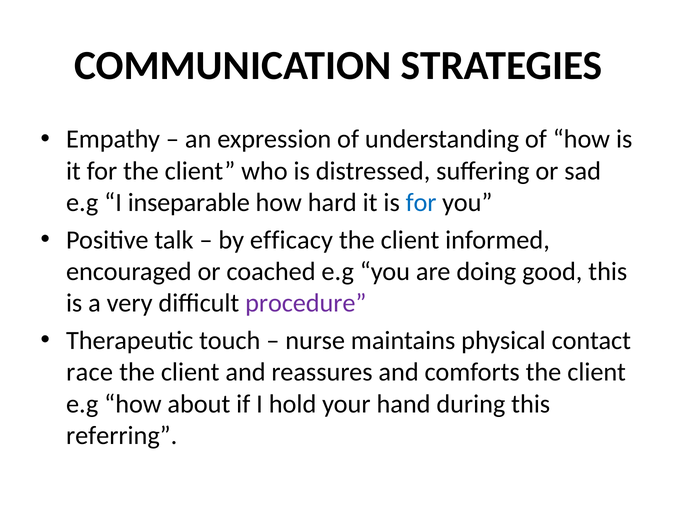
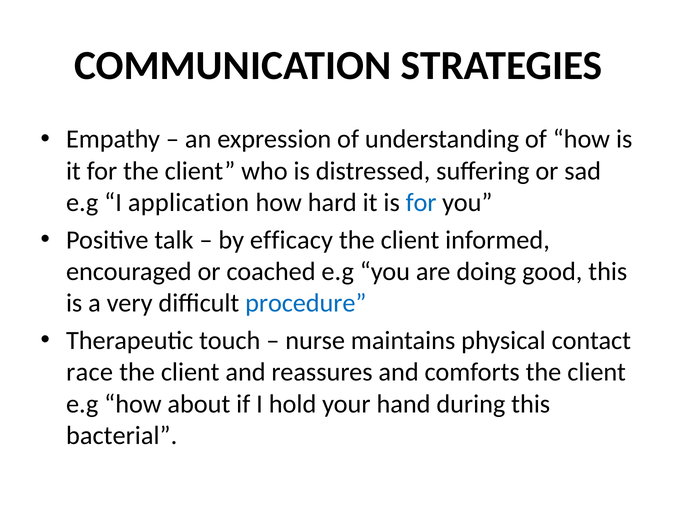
inseparable: inseparable -> application (189, 203)
procedure colour: purple -> blue (306, 304)
referring: referring -> bacterial (122, 436)
